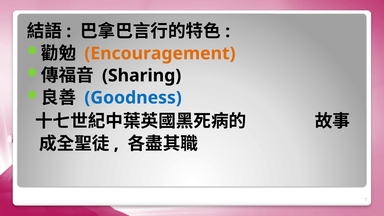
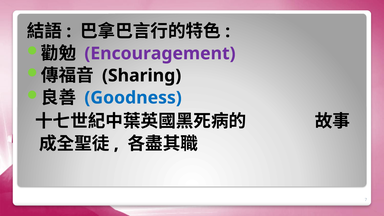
Encouragement colour: orange -> purple (160, 53)
